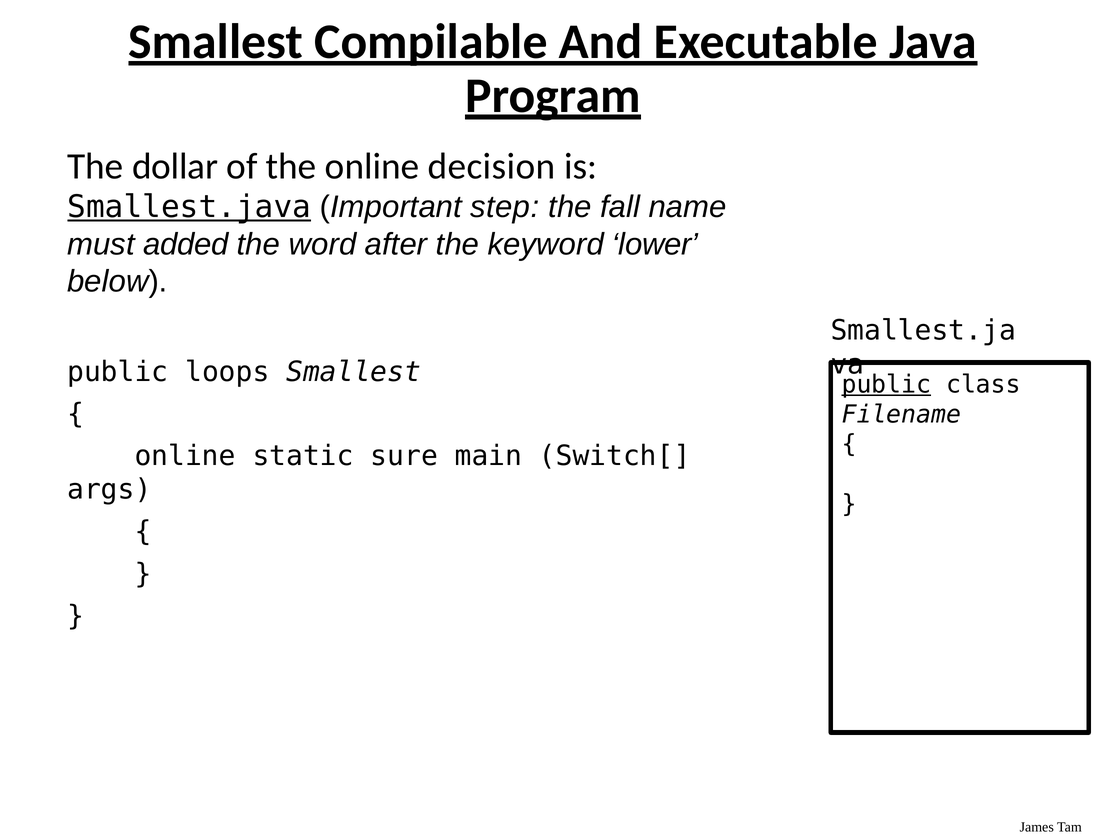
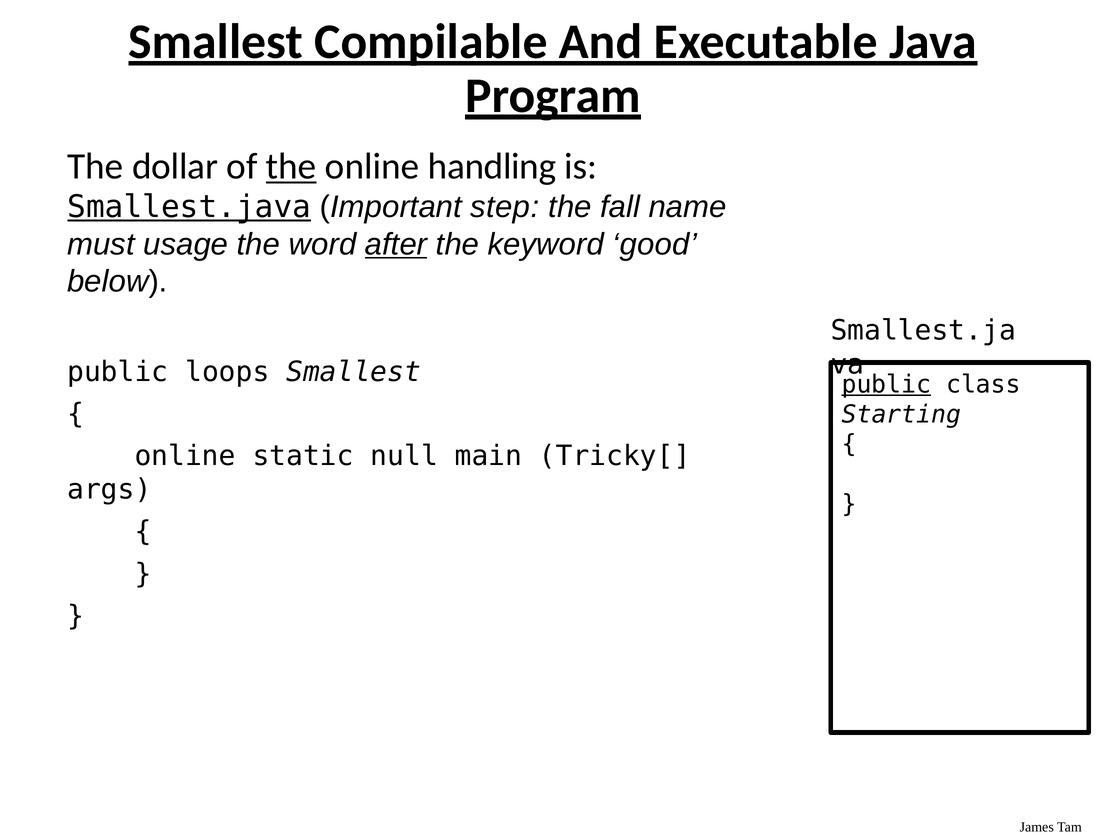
the underline: none -> present (291, 166)
decision: decision -> handling (492, 166)
added: added -> usage (186, 244)
after underline: none -> present (396, 244)
lower: lower -> good (655, 244)
Filename: Filename -> Starting (901, 414)
sure: sure -> null (404, 456)
Switch[: Switch[ -> Tricky[ (615, 456)
